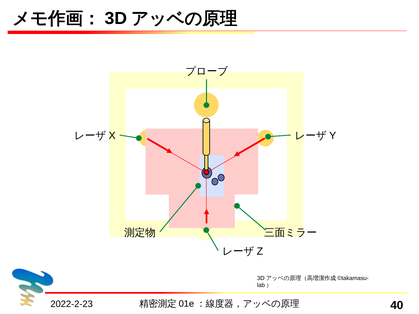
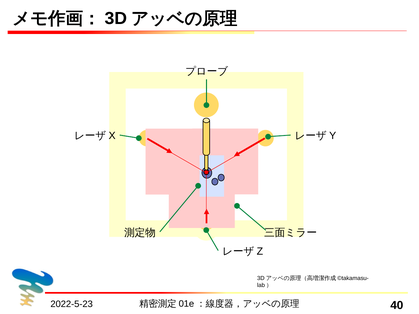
2022-2-23: 2022-2-23 -> 2022-5-23 (72, 304)
